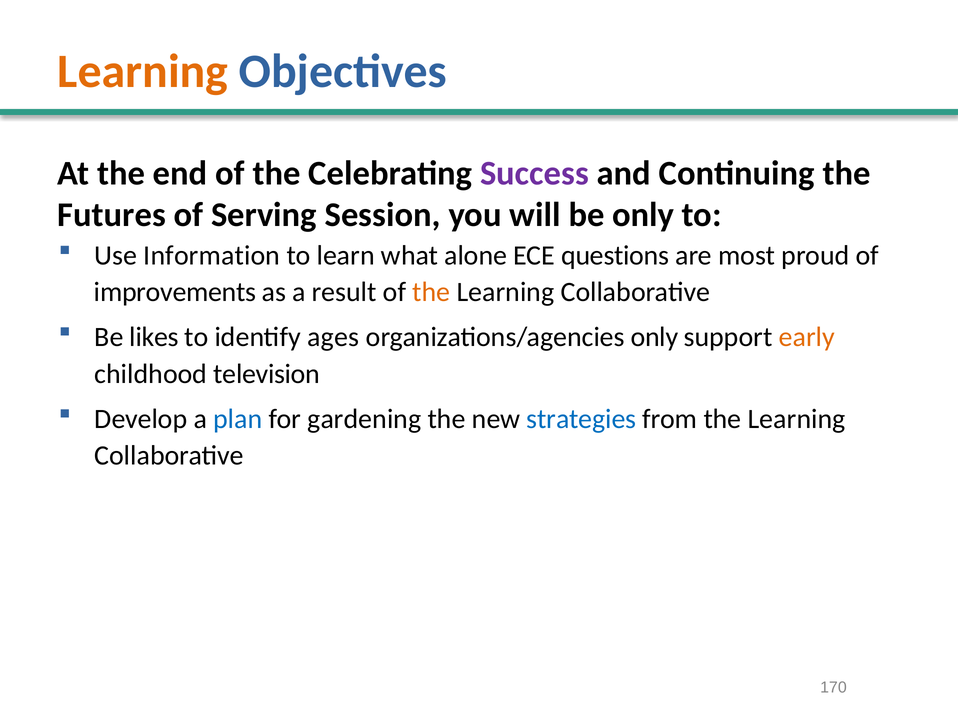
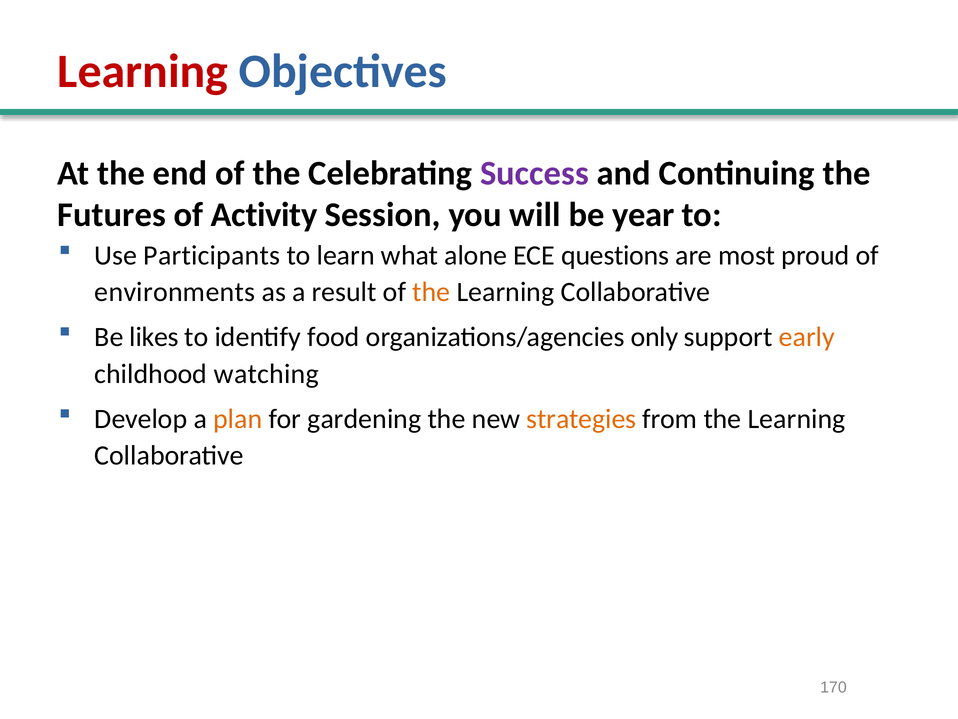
Learning colour: orange -> red (143, 71)
Serving: Serving -> Activity (264, 215)
be only: only -> year (643, 215)
Information: Information -> Participants (212, 255)
improvements: improvements -> environments (175, 292)
ages: ages -> food (333, 337)
television: television -> watching (266, 374)
plan colour: blue -> orange (238, 419)
strategies colour: blue -> orange (581, 419)
